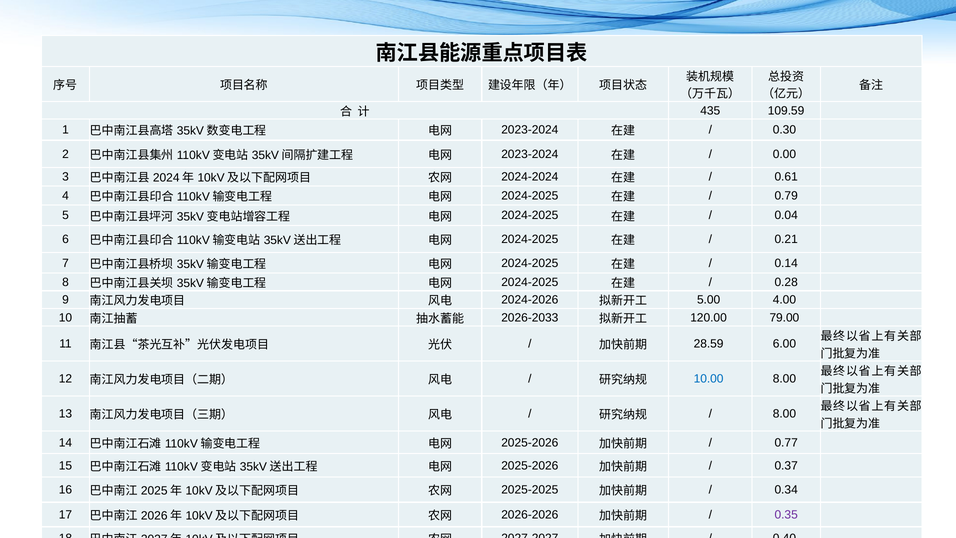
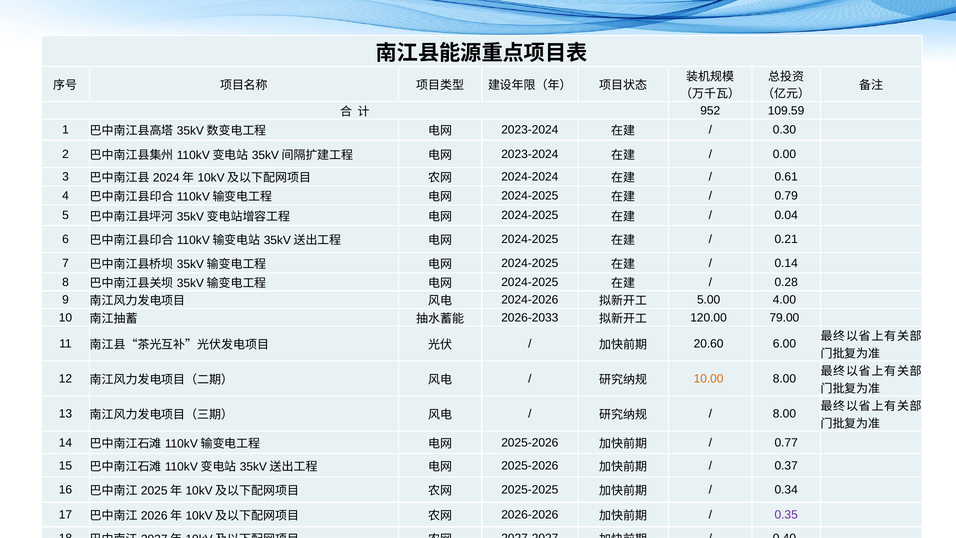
435: 435 -> 952 (710, 111)
28.59: 28.59 -> 20.60 (709, 344)
10.00 colour: blue -> orange (709, 379)
